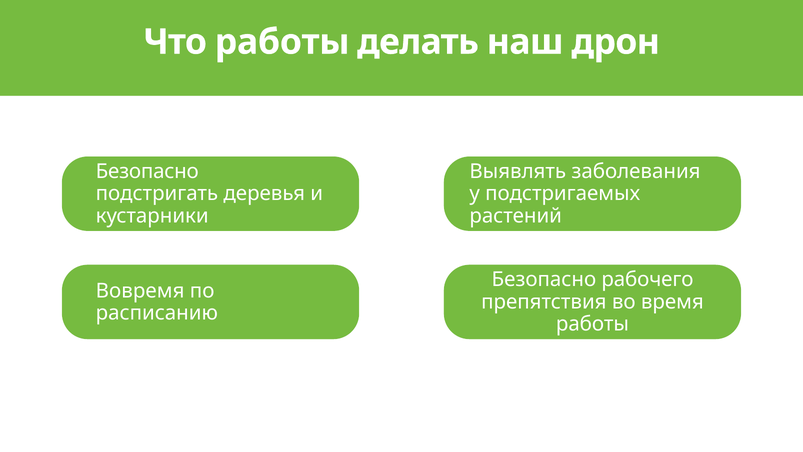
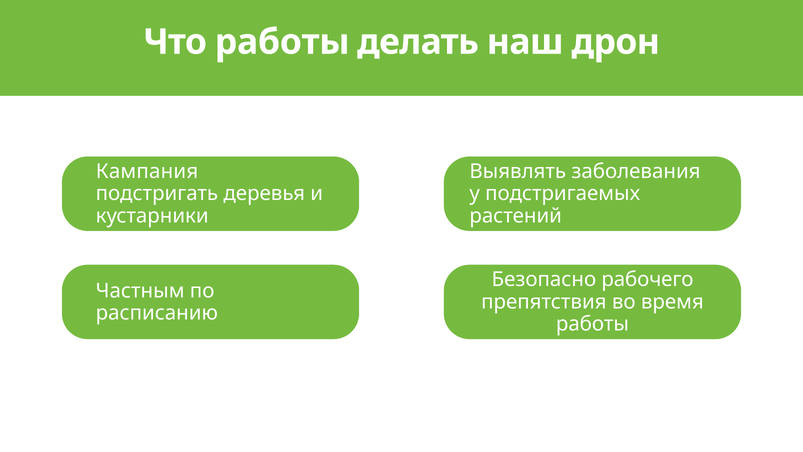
Безопасно: Безопасно -> Кампания (147, 171)
Вовремя: Вовремя -> Частным (140, 291)
